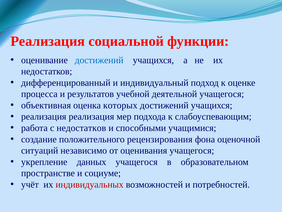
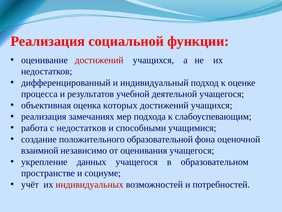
достижений colour: blue -> red (99, 60)
реализация реализация: реализация -> замечаниях (91, 116)
рецензирования: рецензирования -> образовательной (160, 139)
ситуаций: ситуаций -> взаимной (40, 150)
